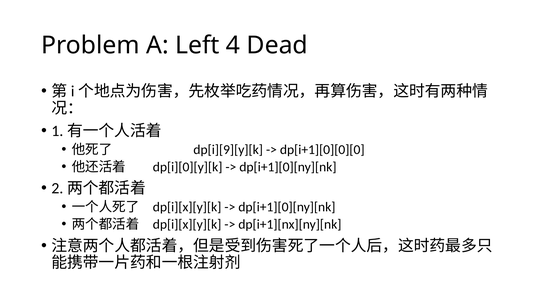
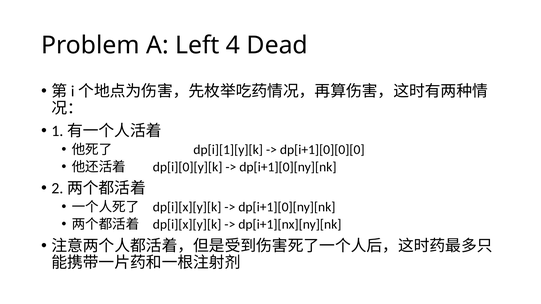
dp[i][9][y][k: dp[i][9][y][k -> dp[i][1][y][k (228, 150)
